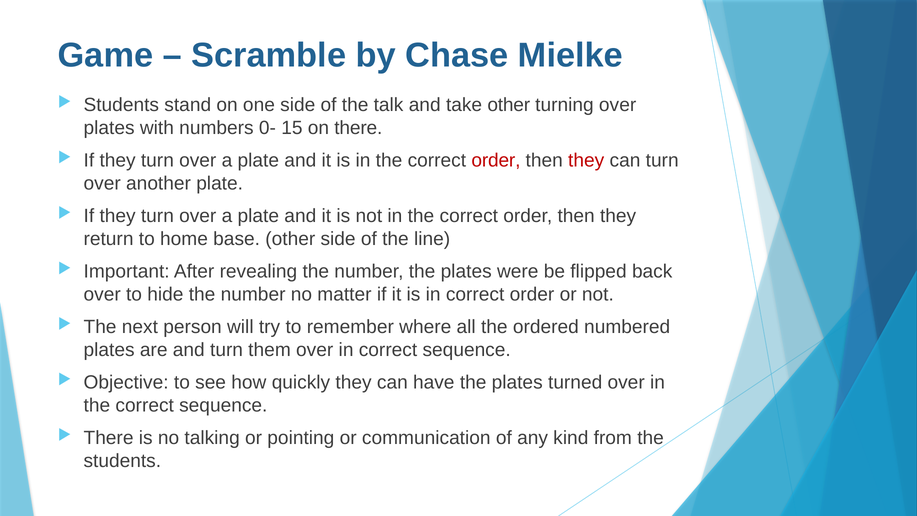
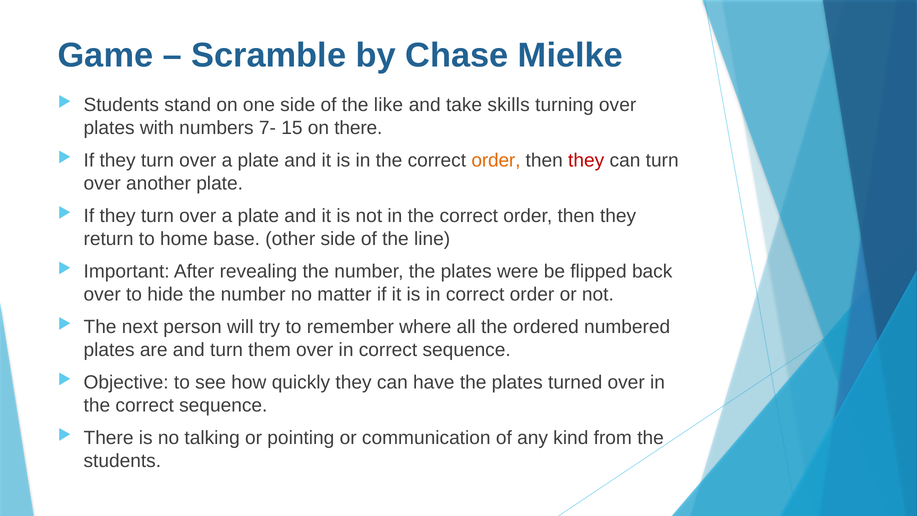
talk: talk -> like (388, 105)
take other: other -> skills (509, 105)
0-: 0- -> 7- (267, 128)
order colour: red -> orange (496, 161)
